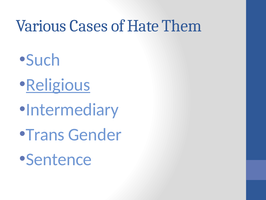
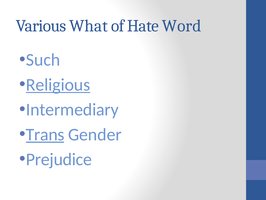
Cases: Cases -> What (89, 26)
Them: Them -> Word (182, 26)
Trans underline: none -> present (45, 134)
Sentence: Sentence -> Prejudice (59, 159)
